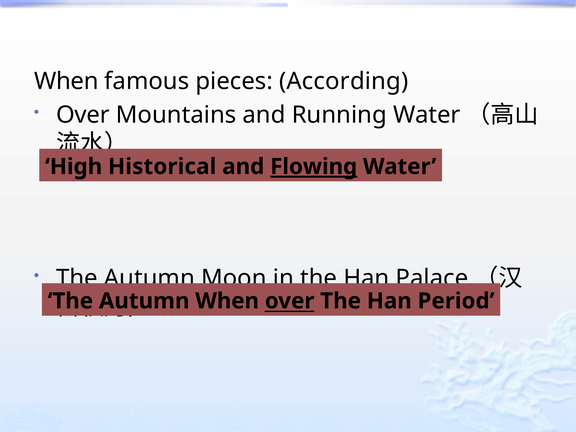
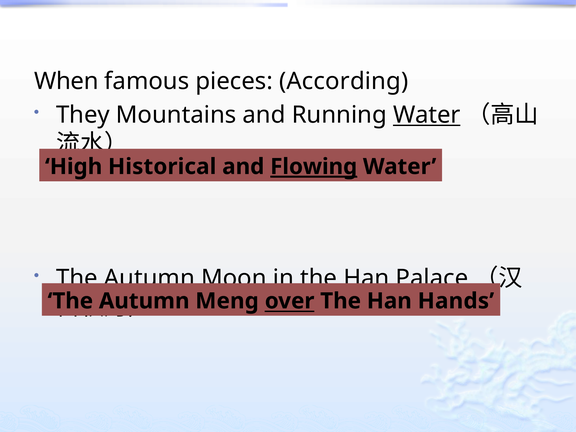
Over: Over -> They (83, 115)
Water underline: none -> present (427, 115)
When: When -> Meng (227, 301)
Period: Period -> Hands (456, 301)
